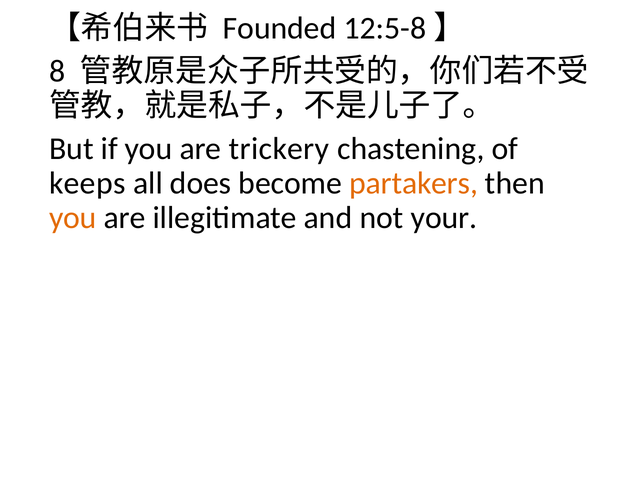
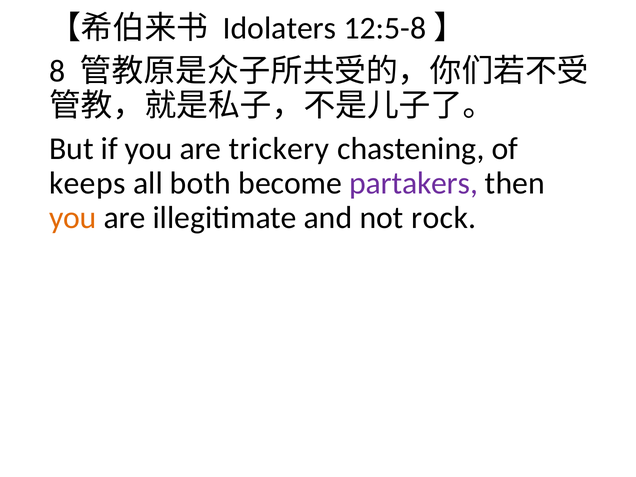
Founded: Founded -> Idolaters (280, 28)
does: does -> both (201, 183)
partakers colour: orange -> purple (414, 183)
your: your -> rock (444, 218)
